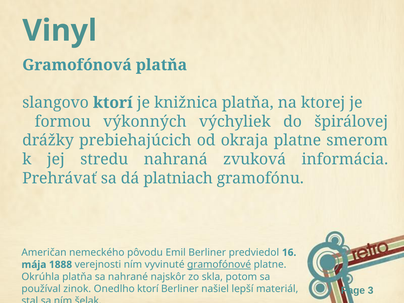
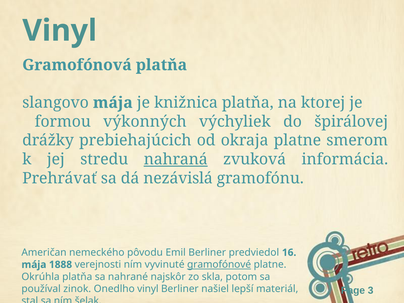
slangovo ktorí: ktorí -> mája (113, 103)
nahraná underline: none -> present (176, 159)
platniach: platniach -> nezávislá (178, 178)
Onedlho ktorí: ktorí -> vinyl (148, 289)
